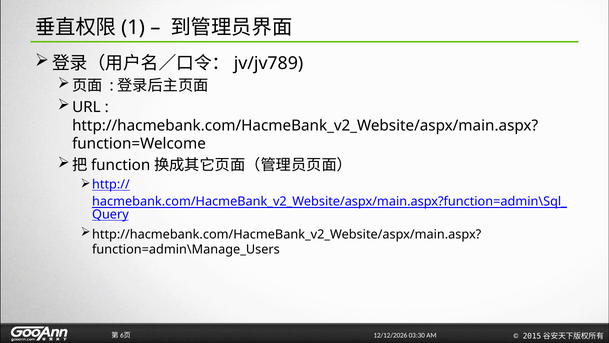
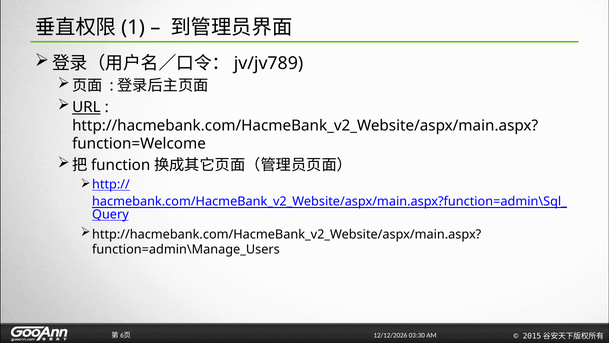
URL underline: none -> present (86, 107)
